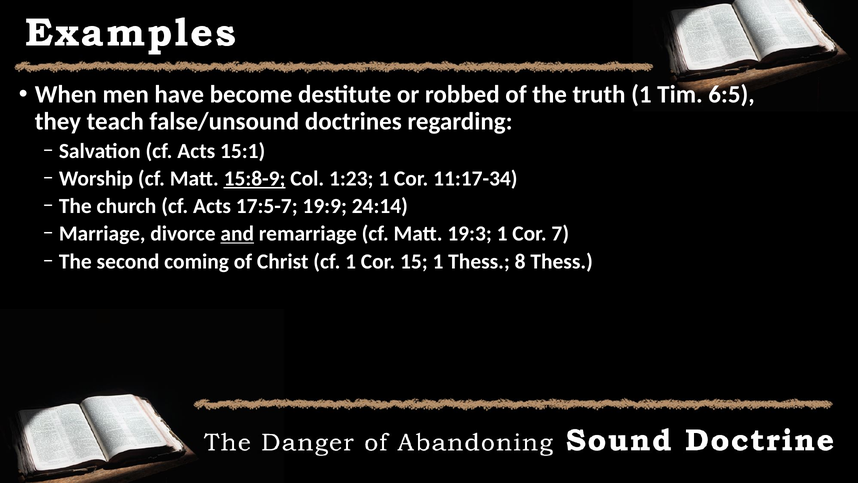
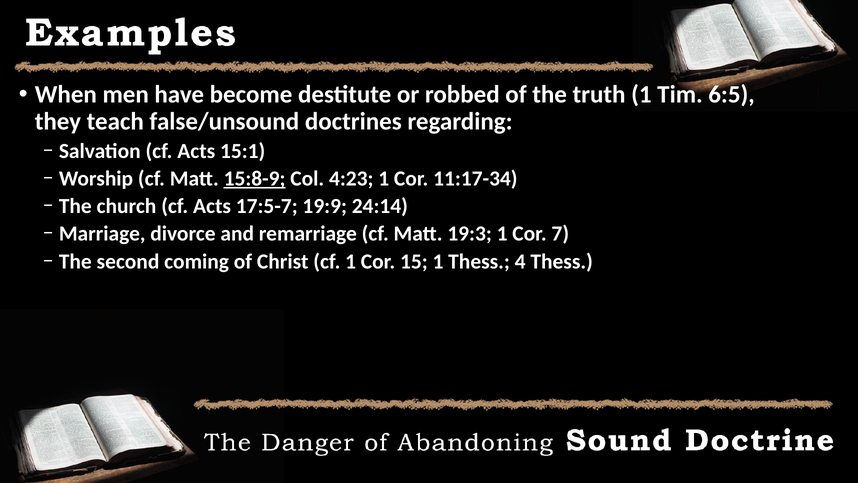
1:23: 1:23 -> 4:23 (351, 178)
and underline: present -> none (237, 234)
8: 8 -> 4 (520, 261)
